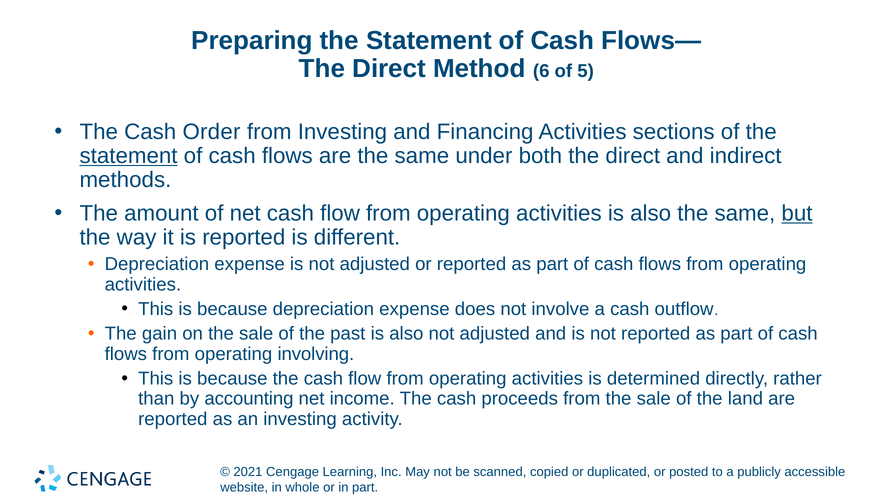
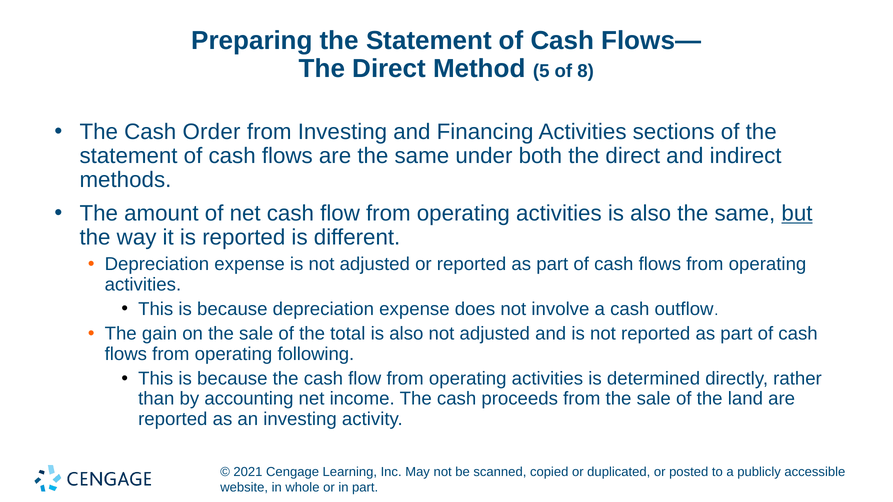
6: 6 -> 5 (541, 71)
5: 5 -> 8 (586, 71)
statement underline: present -> none (129, 156)
past: past -> total (348, 334)
involving: involving -> following (316, 354)
